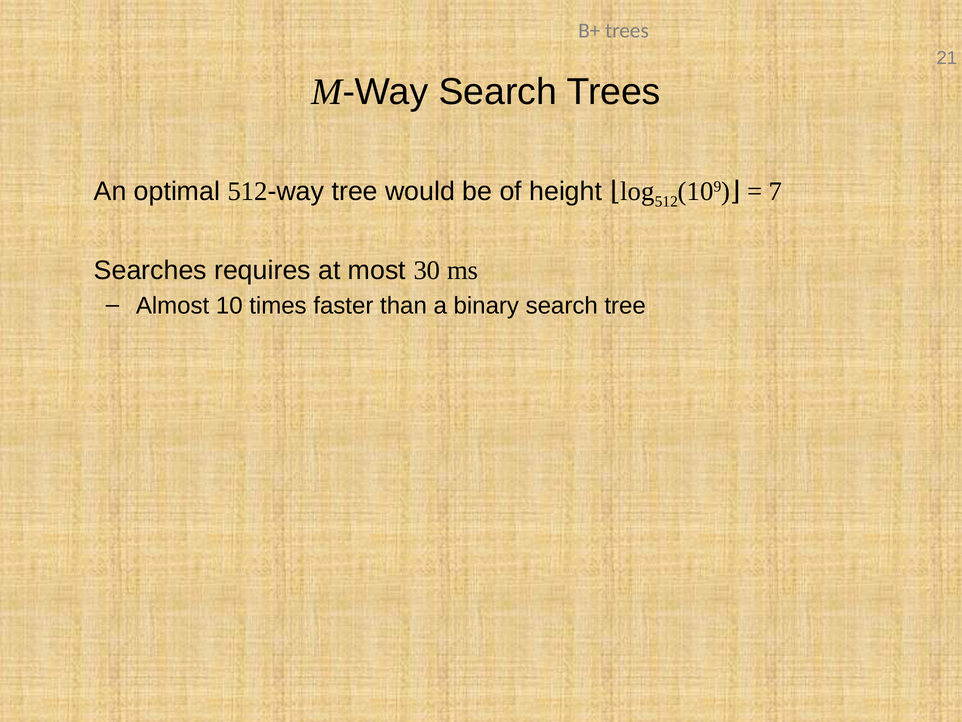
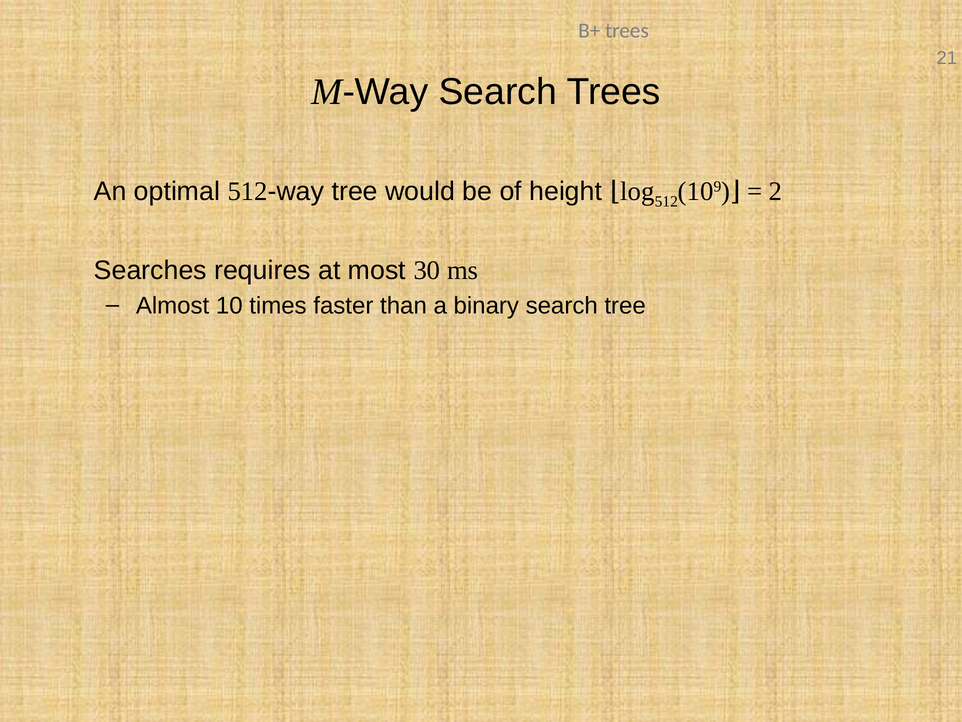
7: 7 -> 2 (776, 191)
